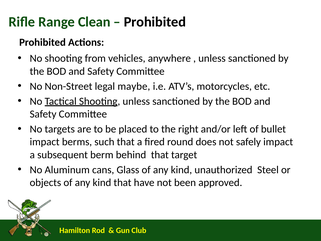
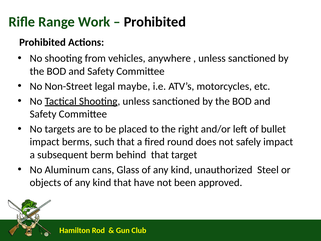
Clean: Clean -> Work (94, 22)
